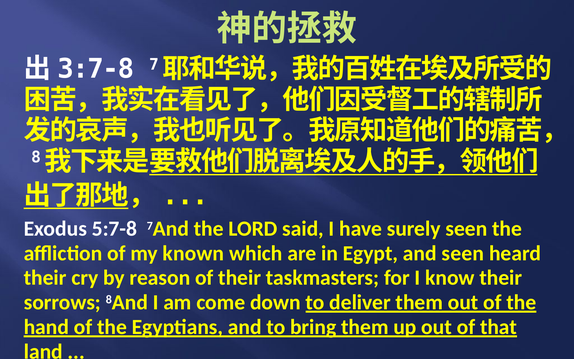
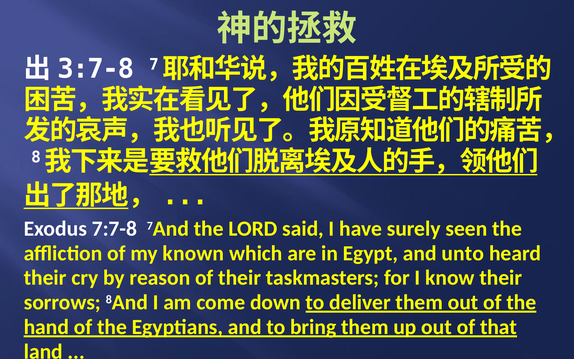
5:7-8: 5:7-8 -> 7:7-8 (114, 229)
and seen: seen -> unto (463, 253)
